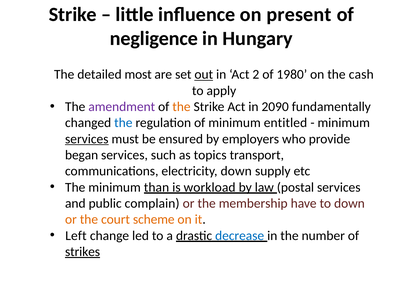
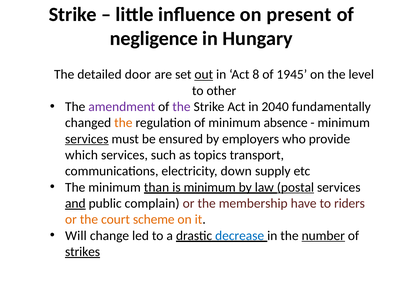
most: most -> door (138, 75)
2: 2 -> 8 (256, 75)
1980: 1980 -> 1945 (292, 75)
cash: cash -> level (361, 75)
apply: apply -> other (221, 91)
the colour: orange -> purple (181, 107)
2090: 2090 -> 2040 (275, 107)
the colour: blue -> orange (123, 123)
entitled: entitled -> absence (286, 123)
began: began -> which (82, 155)
is workload: workload -> minimum (210, 187)
postal underline: none -> present (295, 187)
and underline: none -> present (75, 204)
to down: down -> riders (350, 204)
Left: Left -> Will (76, 236)
number underline: none -> present (323, 236)
